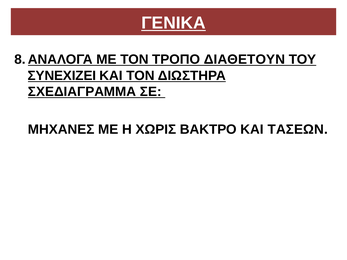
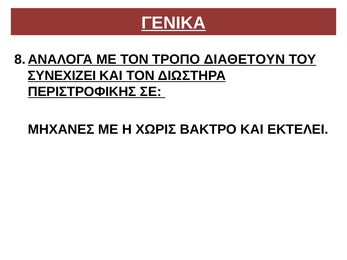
ΣΧΕΔΙΑΓΡΑΜΜΑ: ΣΧΕΔΙΑΓΡΑΜΜΑ -> ΠΕΡΙΣΤΡΟΦΙΚΗΣ (82, 92)
ΤΑΣΕΩΝ: ΤΑΣΕΩΝ -> ΕΚΤΕΛΕΙ (298, 130)
